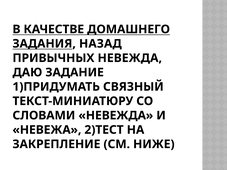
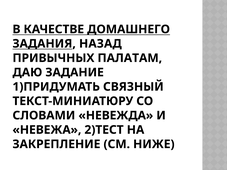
ПРИВЫЧНЫХ НЕВЕЖДА: НЕВЕЖДА -> ПАЛАТАМ (130, 58)
